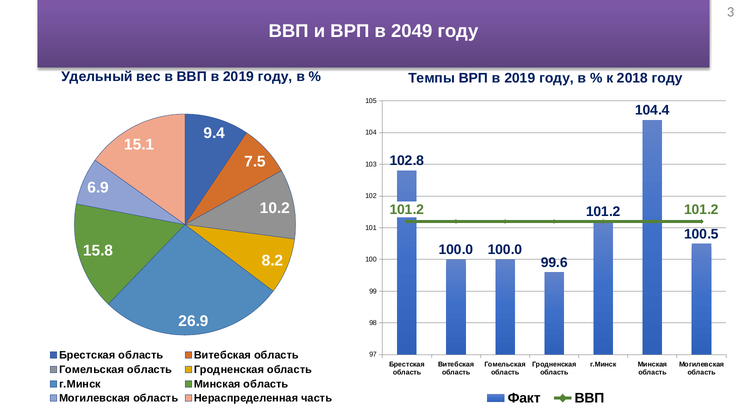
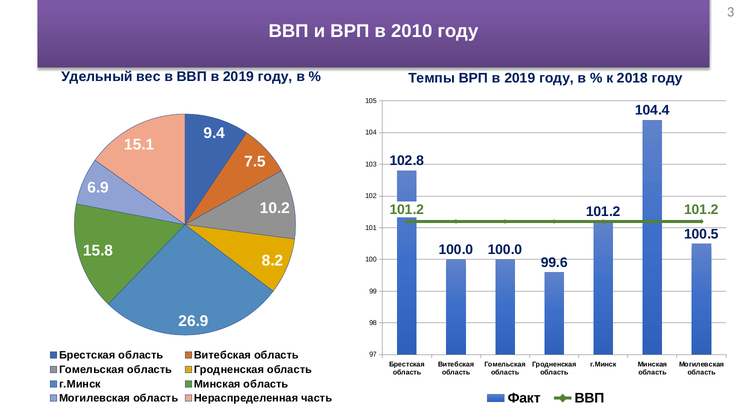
2049: 2049 -> 2010 (412, 31)
